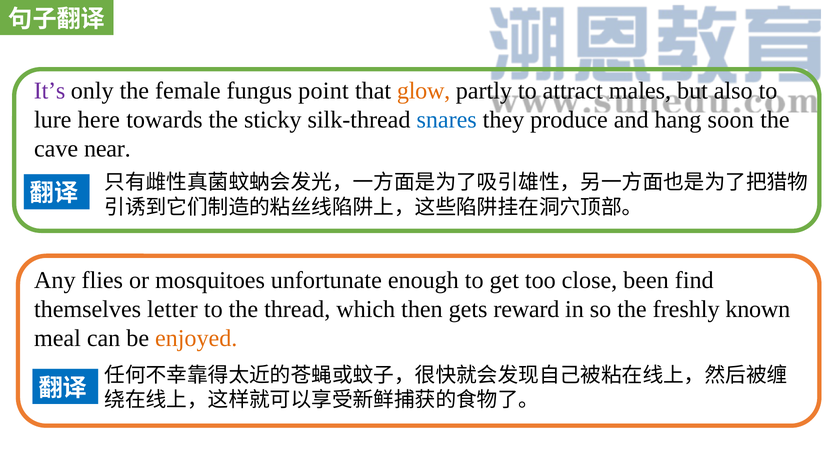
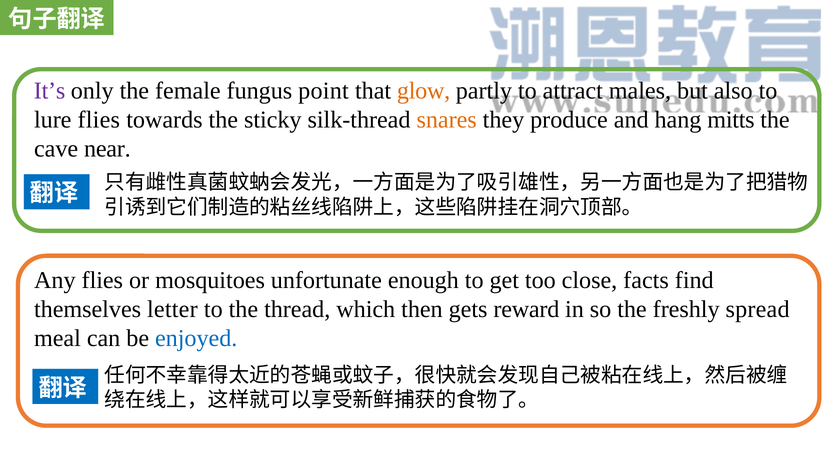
lure here: here -> flies (99, 120)
snares colour: blue -> orange (447, 120)
soon: soon -> mitts (731, 120)
been: been -> facts (646, 280)
known: known -> spread (758, 309)
enjoyed colour: orange -> blue (196, 338)
